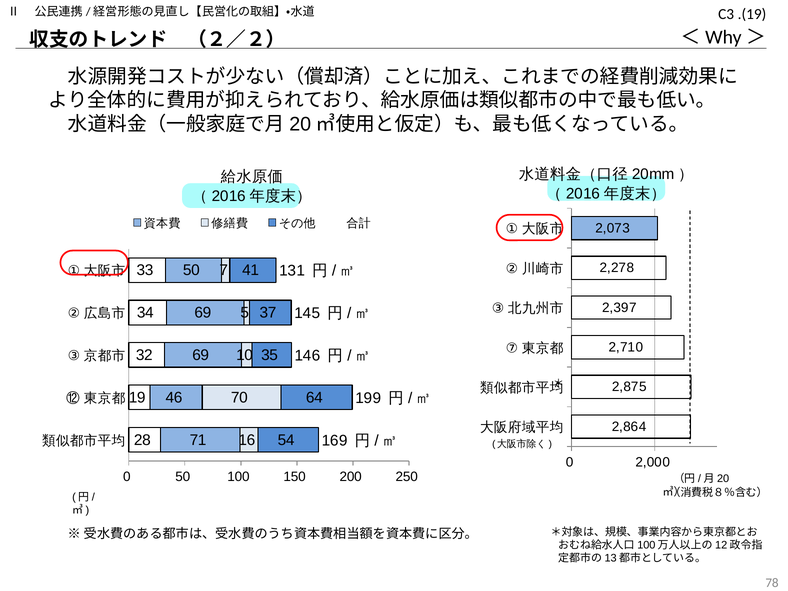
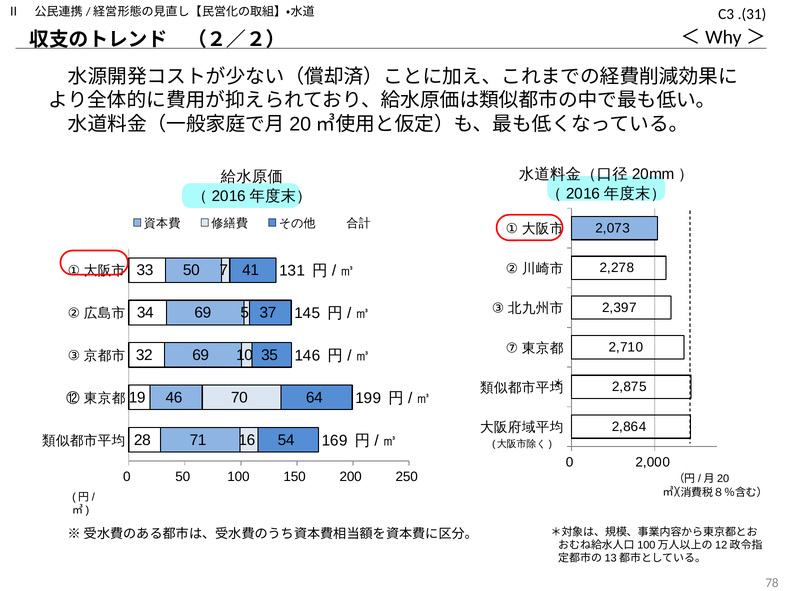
.(19: .(19 -> .(31 (752, 14)
